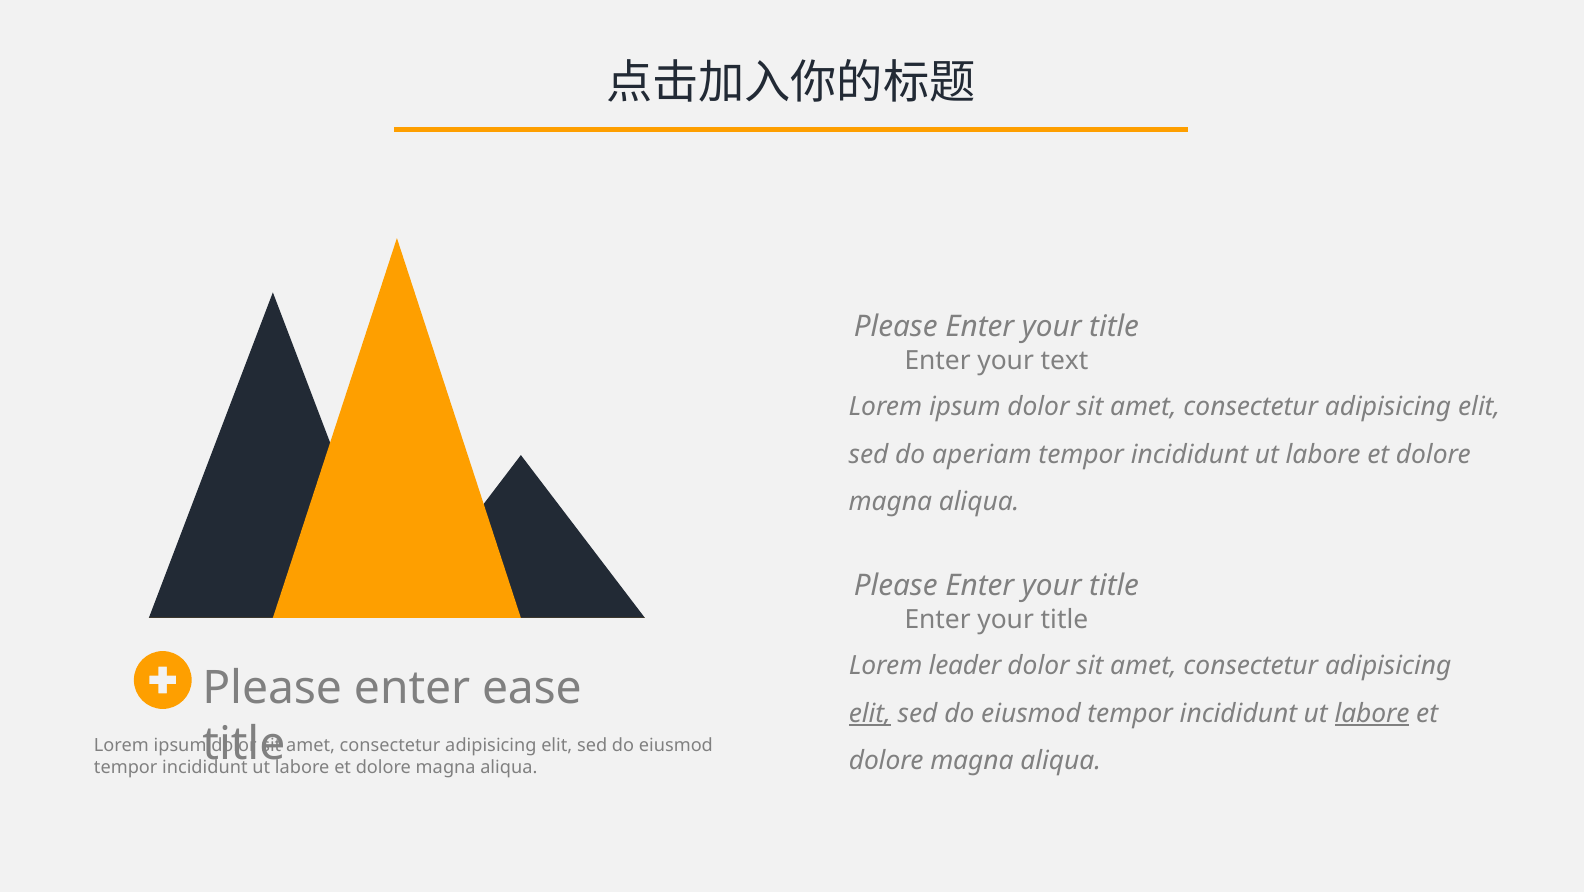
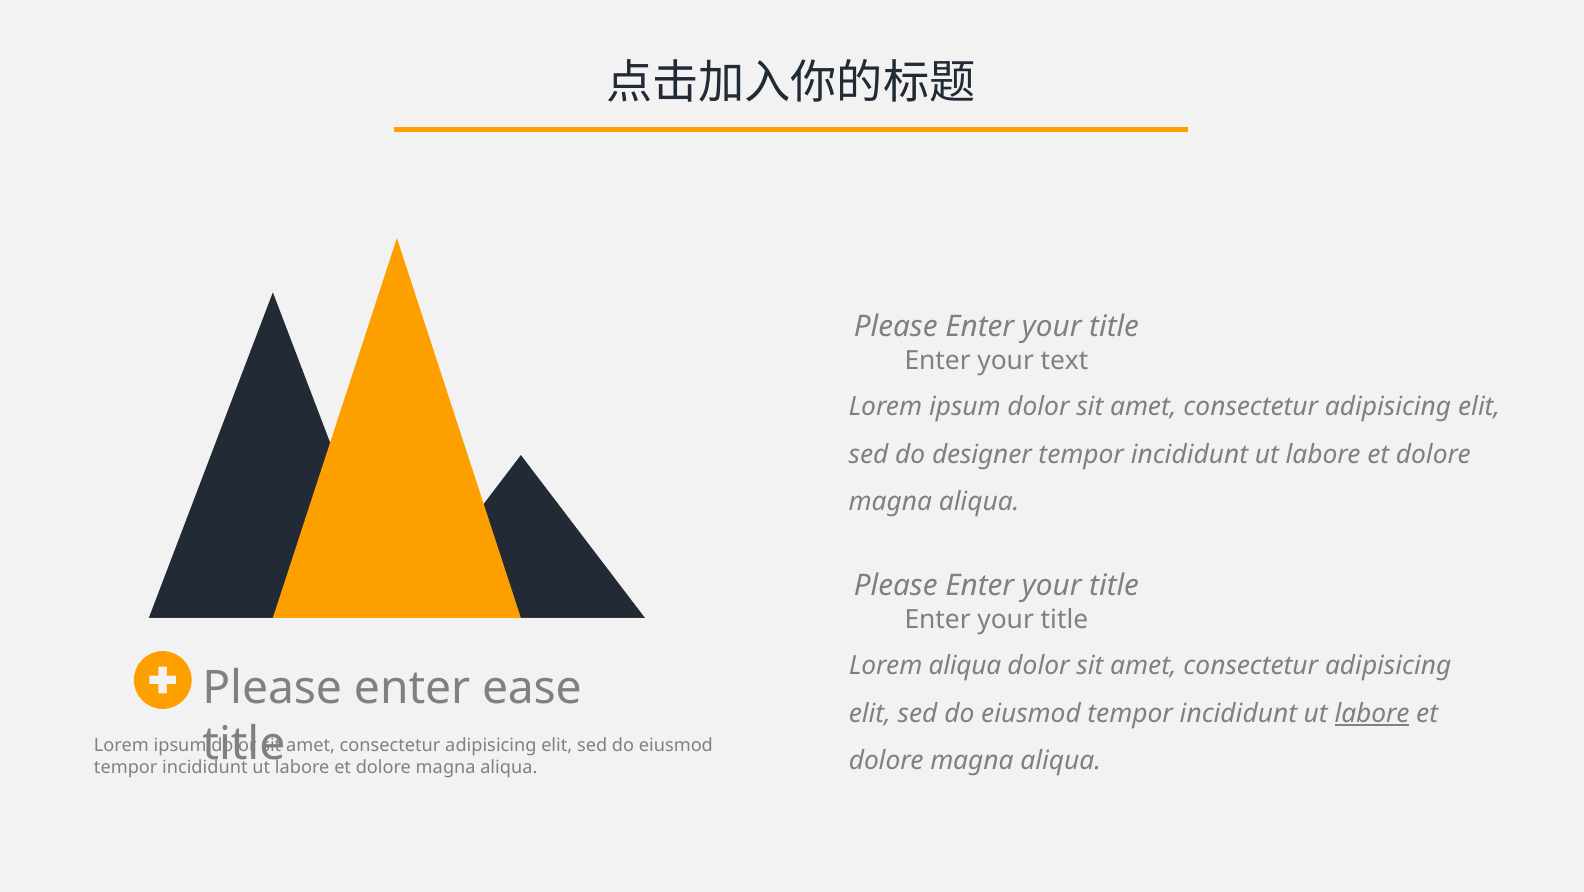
aperiam: aperiam -> designer (982, 454)
Lorem leader: leader -> aliqua (965, 665)
elit underline: present -> none (870, 713)
